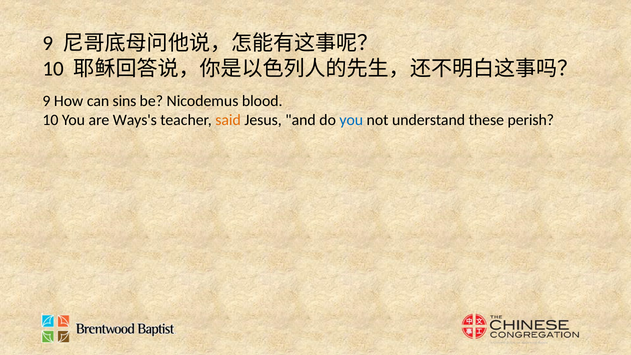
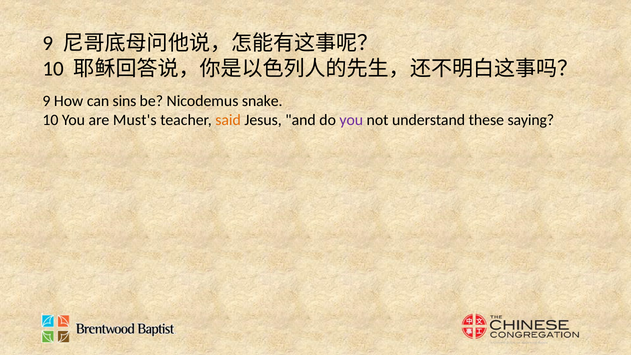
blood: blood -> snake (262, 101)
Ways's: Ways's -> Must's (135, 120)
you colour: blue -> purple (351, 120)
perish: perish -> saying (531, 120)
